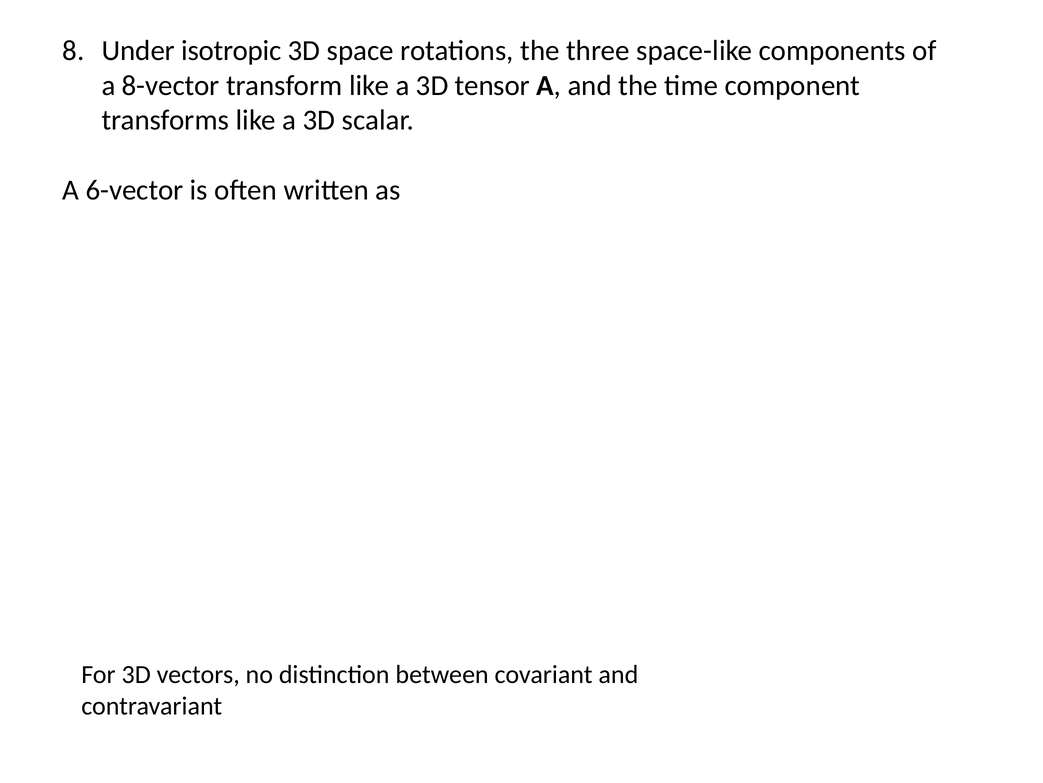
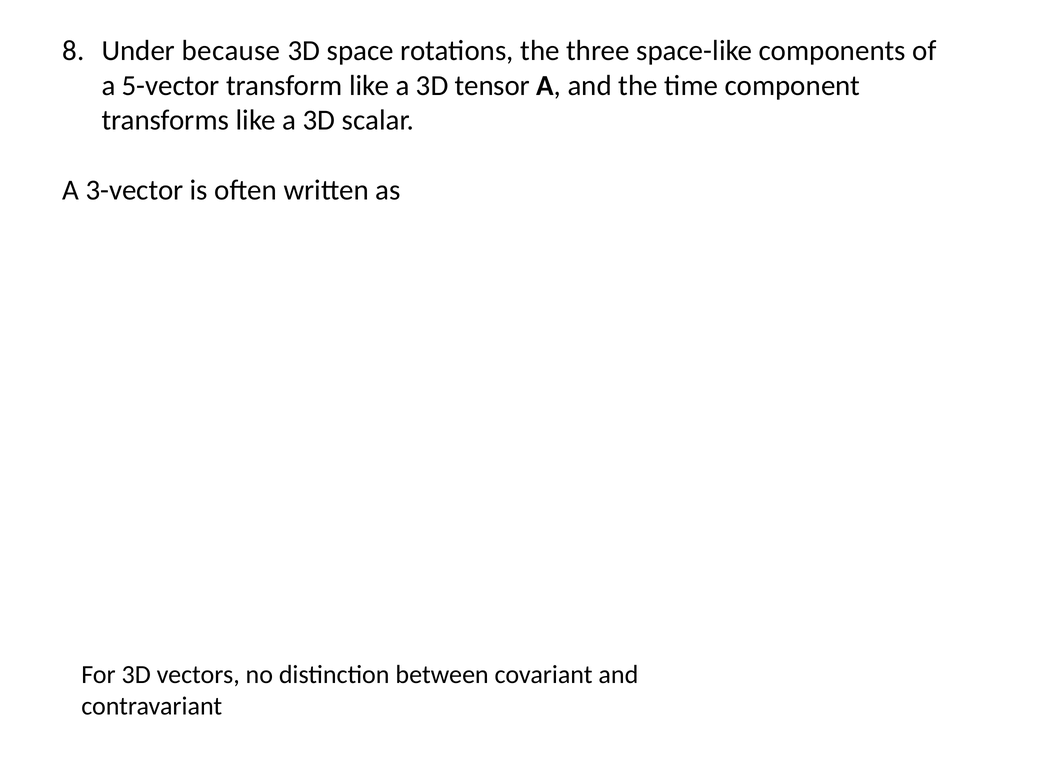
isotropic: isotropic -> because (231, 51)
8-vector: 8-vector -> 5-vector (171, 85)
6-vector: 6-vector -> 3-vector (135, 190)
